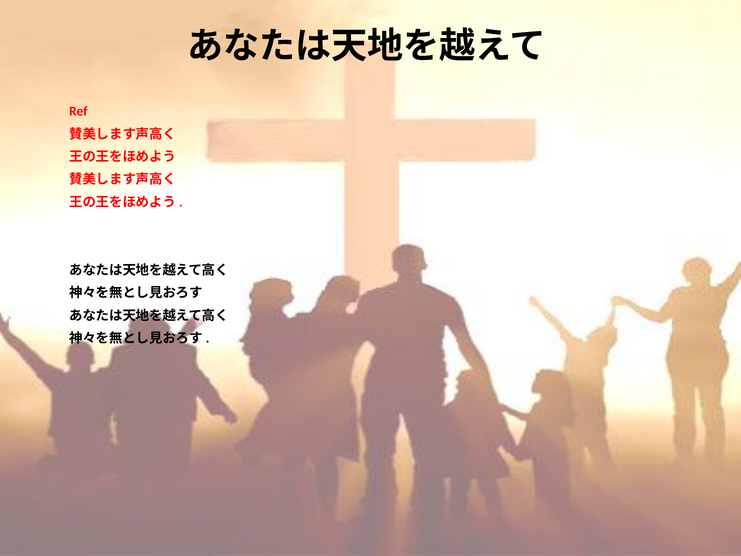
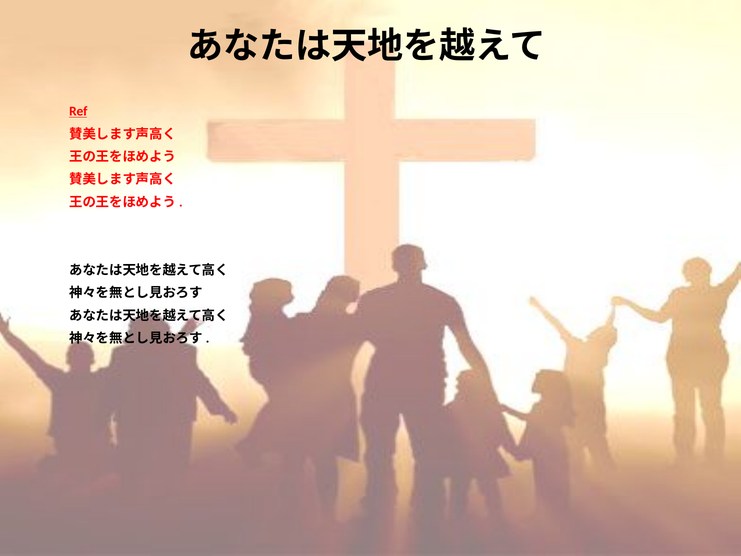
Ref underline: none -> present (78, 111)
